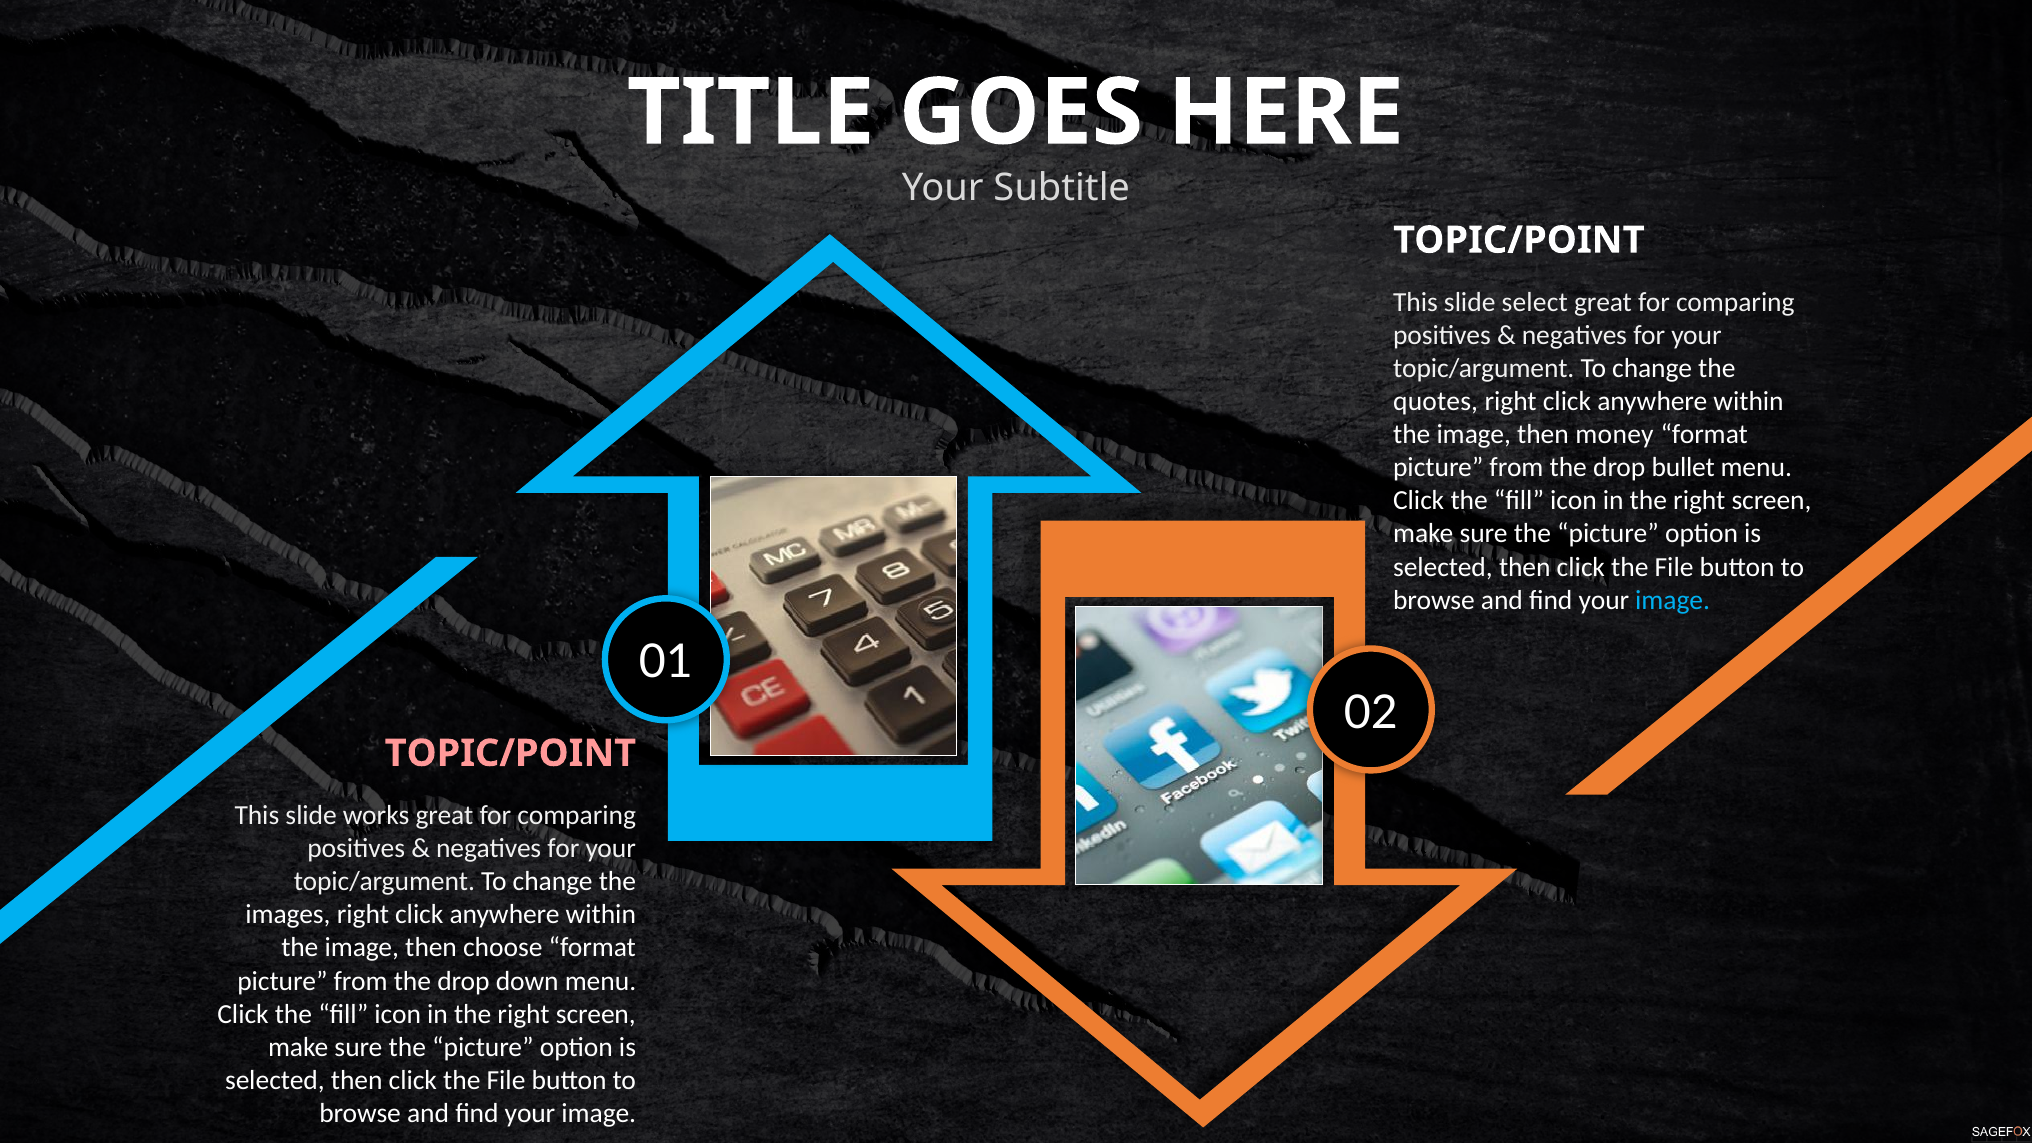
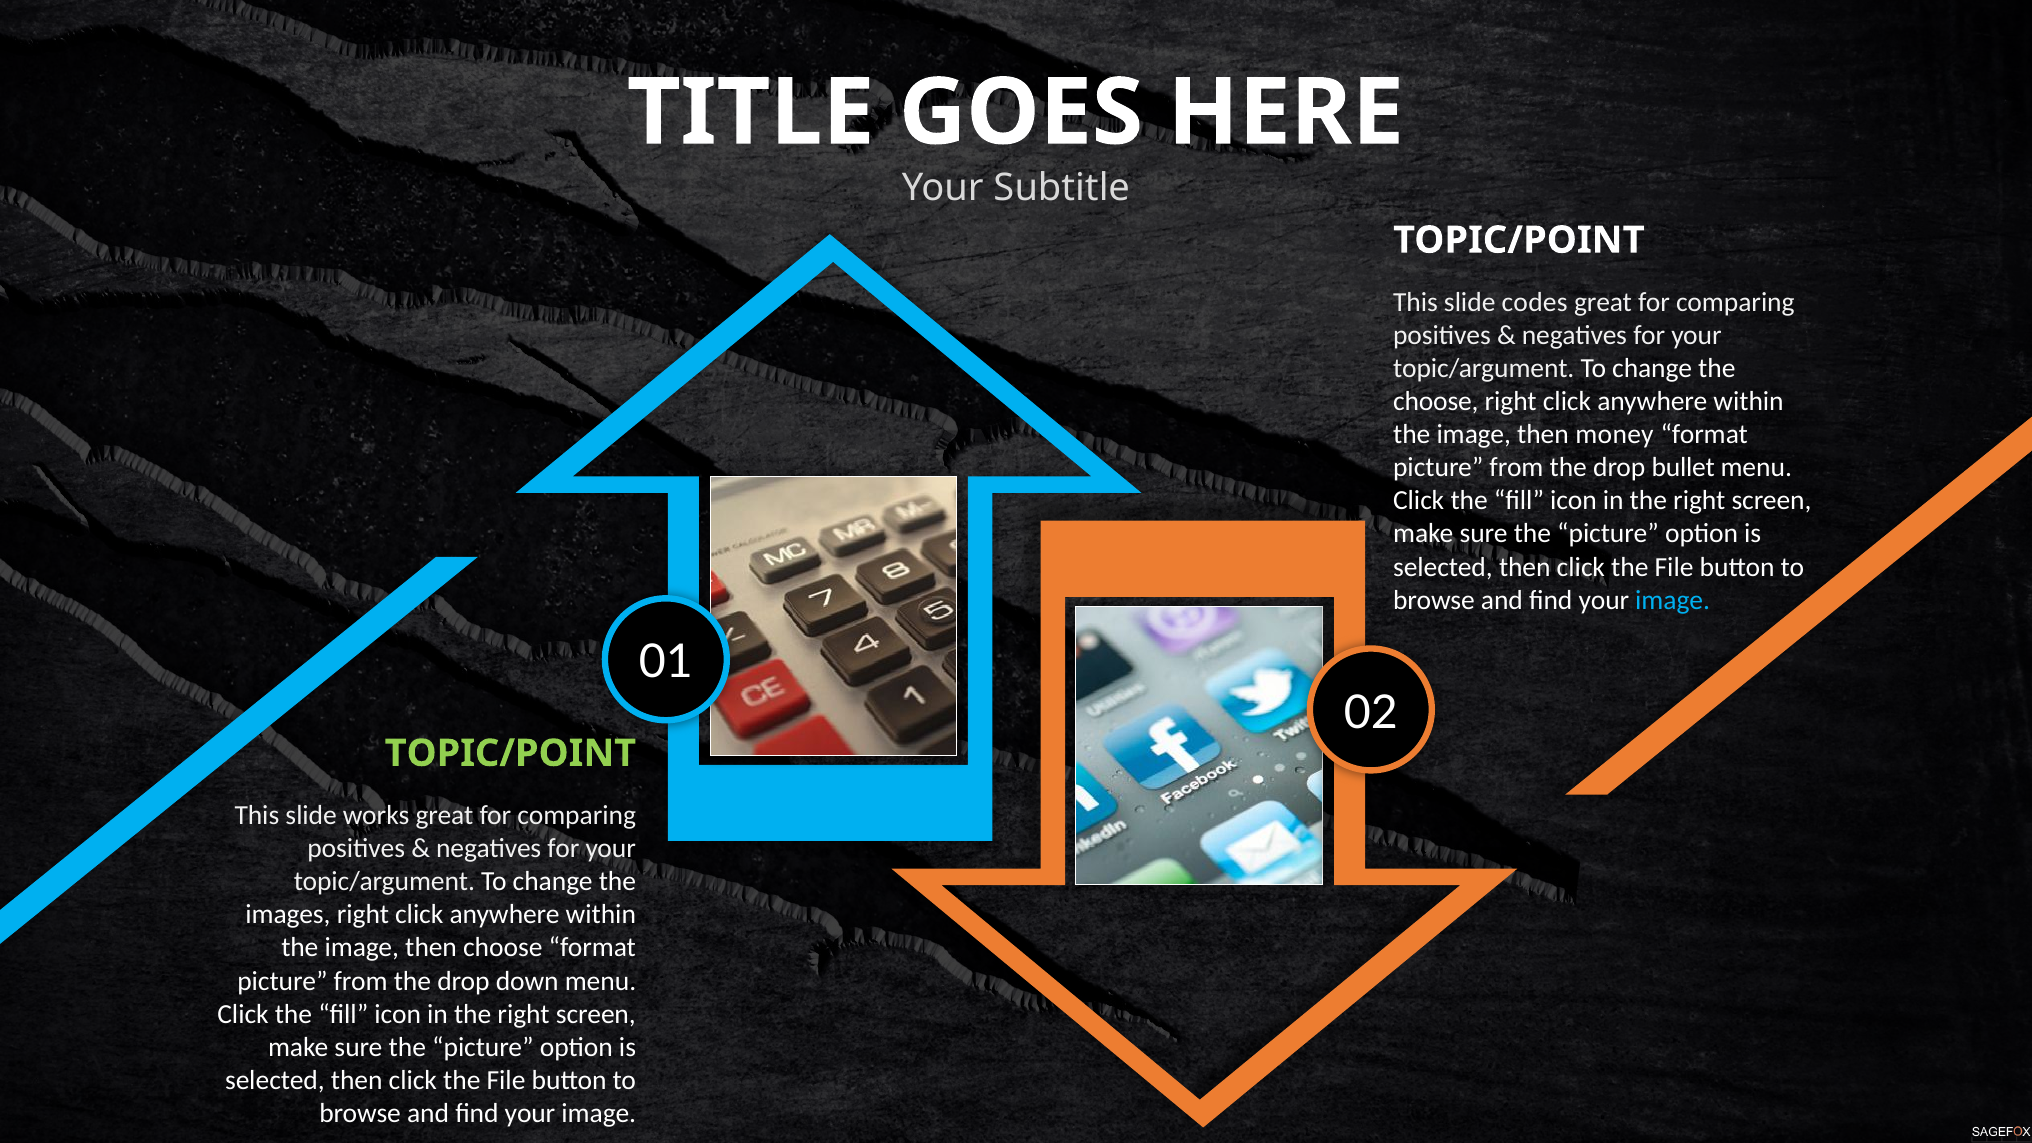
select: select -> codes (1535, 302)
quotes: quotes -> choose (1436, 402)
TOPIC/POINT colour: pink -> light green (510, 753)
